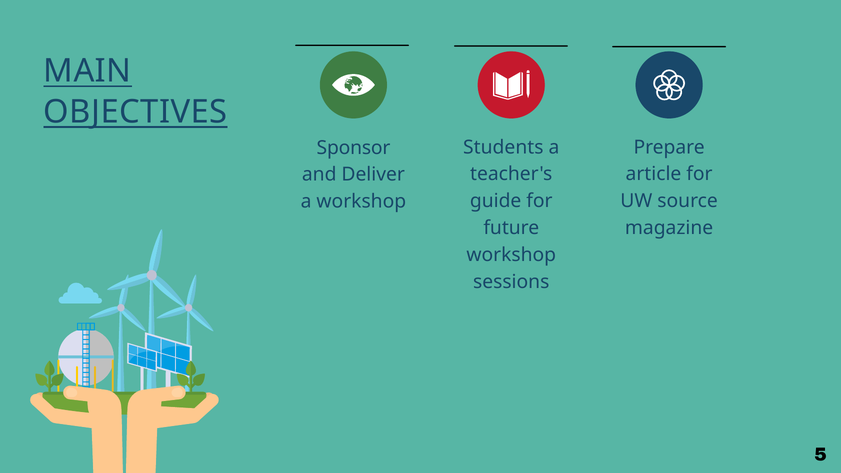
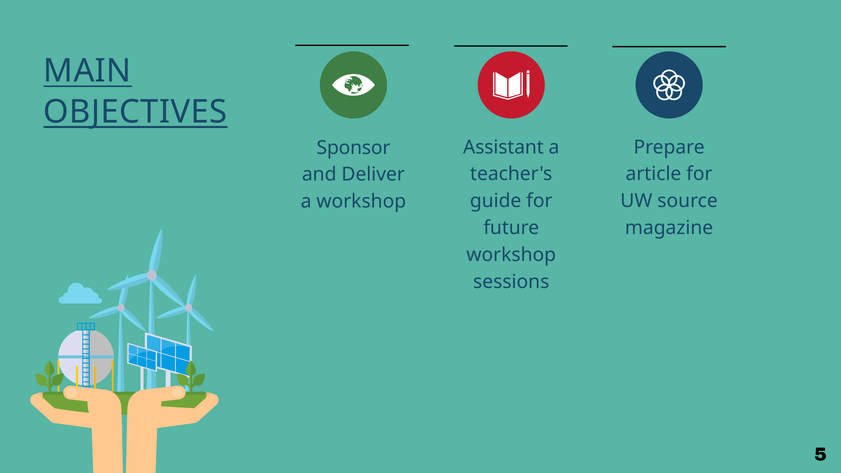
Students: Students -> Assistant (503, 147)
